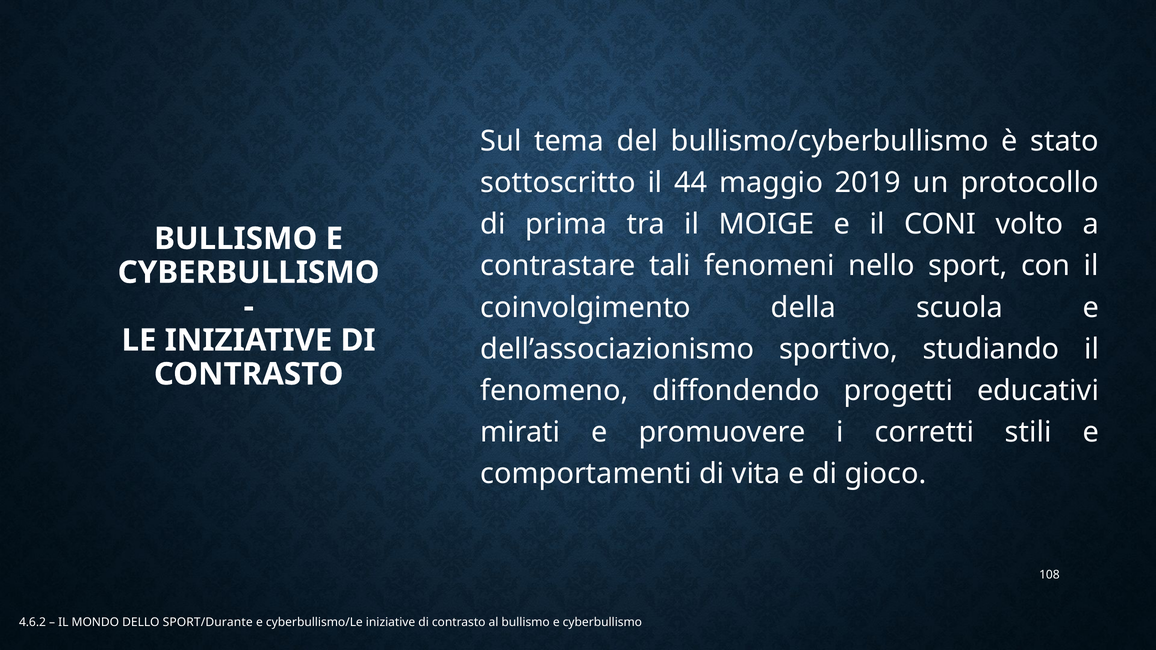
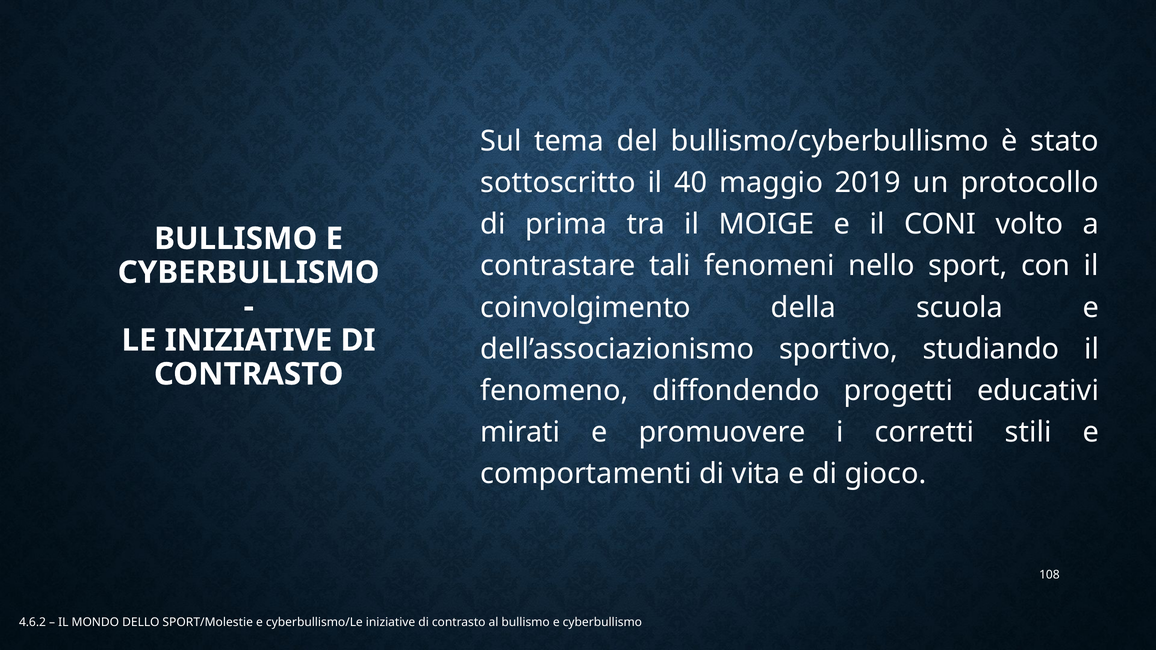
44: 44 -> 40 (691, 183)
SPORT/Durante: SPORT/Durante -> SPORT/Molestie (208, 623)
